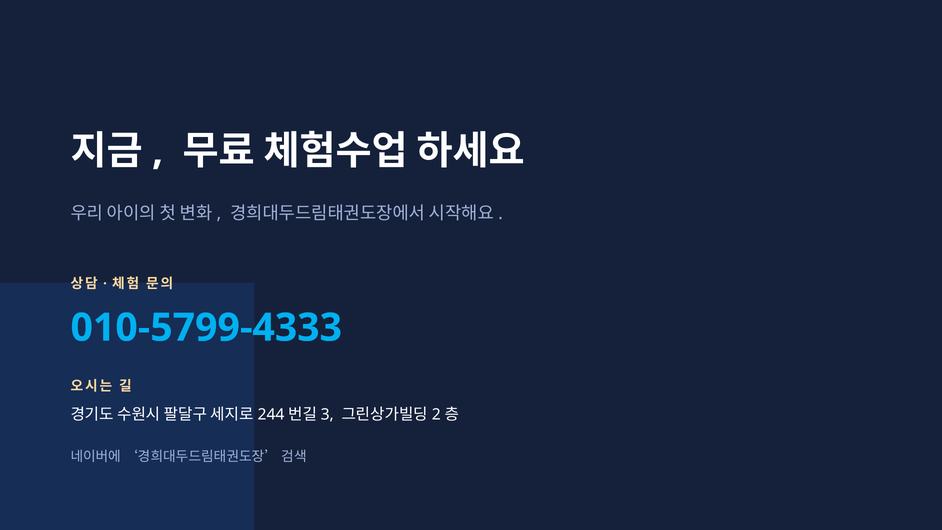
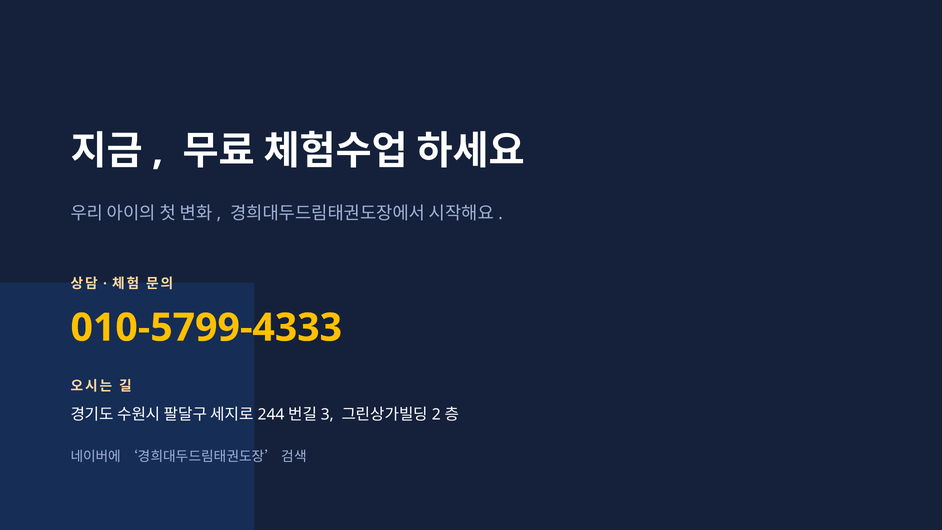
010-5799-4333 colour: light blue -> yellow (206, 328)
